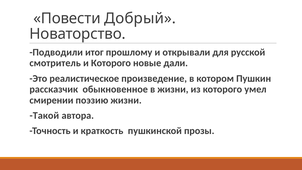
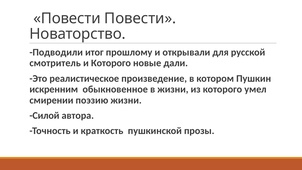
Повести Добрый: Добрый -> Повести (140, 18)
рассказчик: рассказчик -> искренним (54, 89)
Такой: Такой -> Силой (44, 115)
